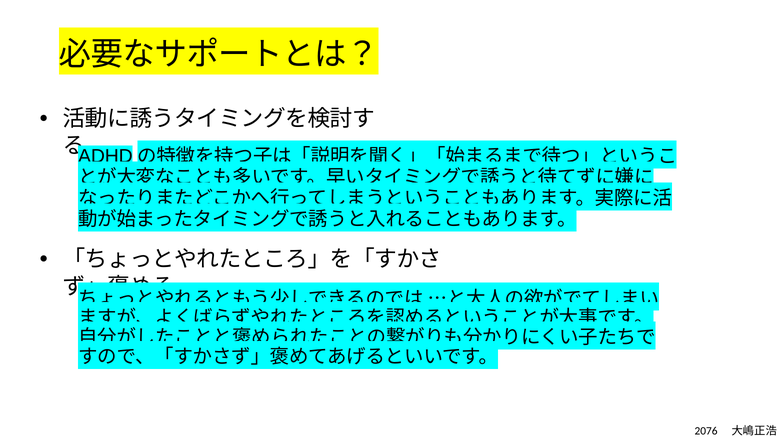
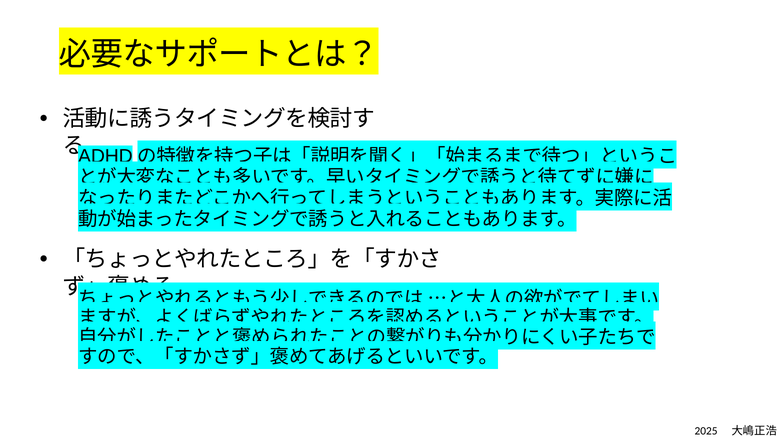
2076: 2076 -> 2025 (706, 431)
